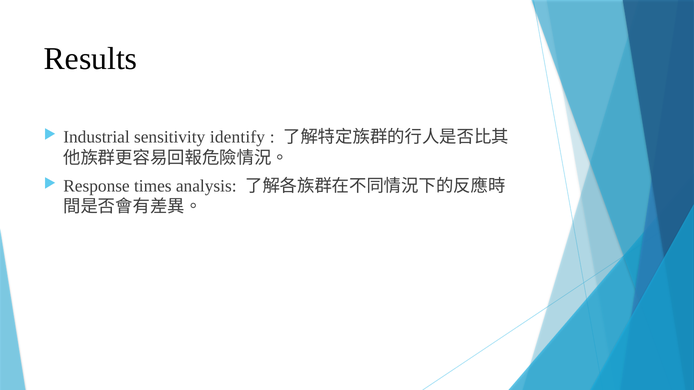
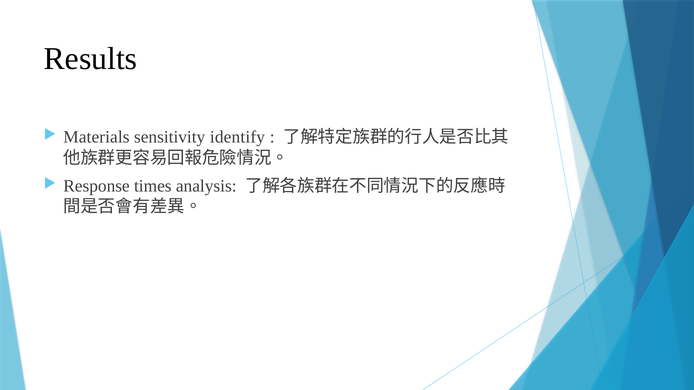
Industrial: Industrial -> Materials (96, 137)
